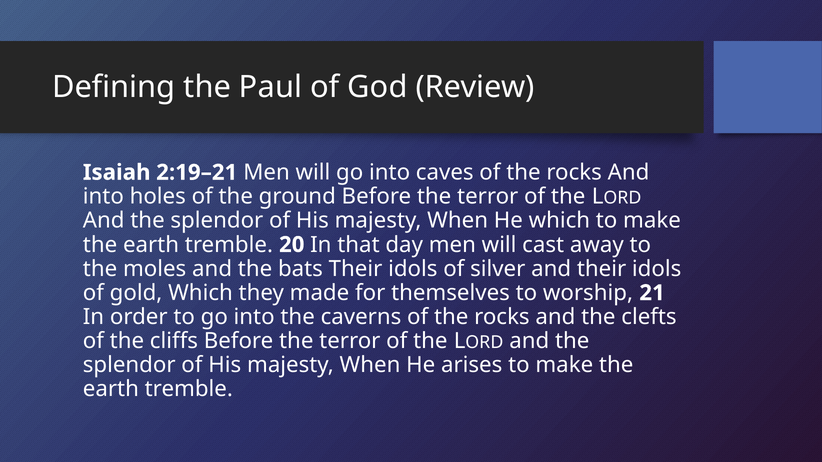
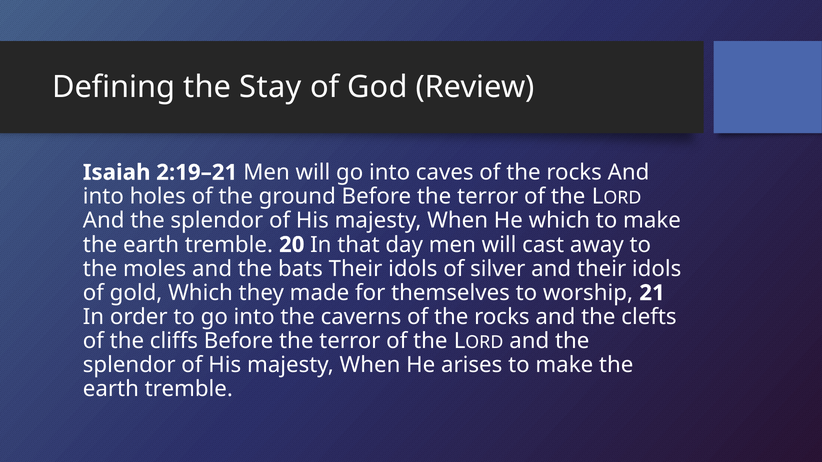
Paul: Paul -> Stay (270, 87)
